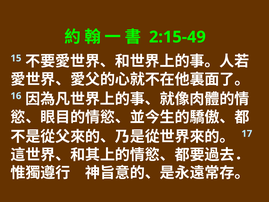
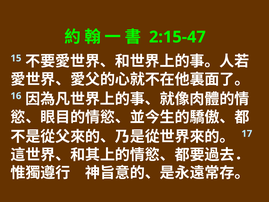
2:15-49: 2:15-49 -> 2:15-47 (177, 37)
